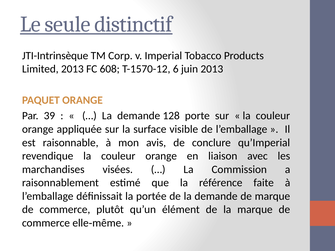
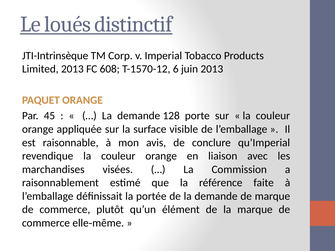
seule: seule -> loués (68, 24)
39: 39 -> 45 (49, 116)
